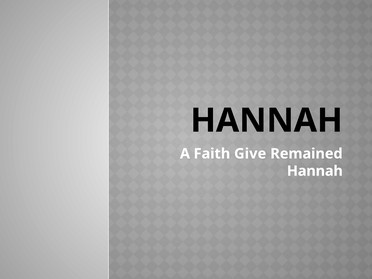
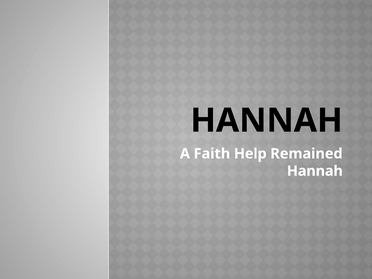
Give: Give -> Help (250, 154)
